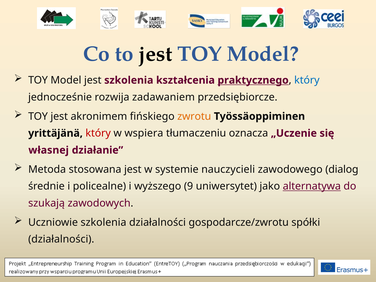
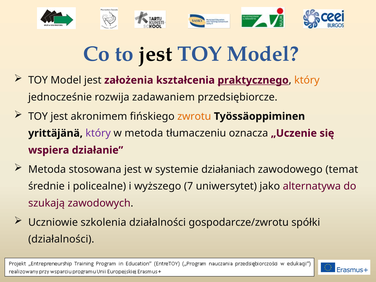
jest szkolenia: szkolenia -> założenia (129, 80)
który colour: blue -> orange (307, 80)
który colour: red -> purple (98, 133)
w wspiera: wspiera -> metoda (144, 133)
własnej: własnej -> wspiera (49, 150)
nauczycieli: nauczycieli -> działaniach (228, 169)
dialog: dialog -> temat (342, 169)
9: 9 -> 7 (189, 186)
alternatywa underline: present -> none (312, 186)
